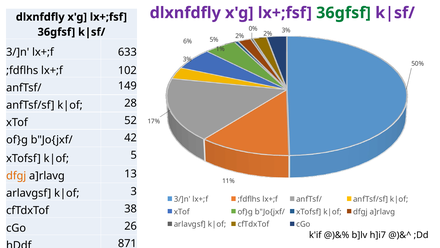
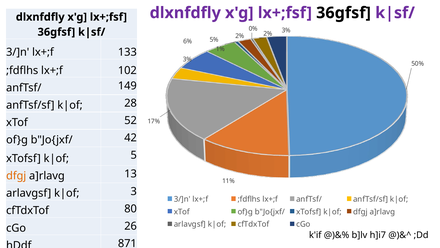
36gfsf colour: green -> black (344, 13)
633: 633 -> 133 (127, 52)
38: 38 -> 80 (131, 208)
